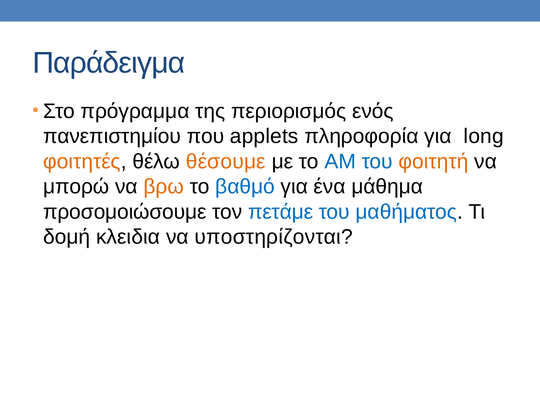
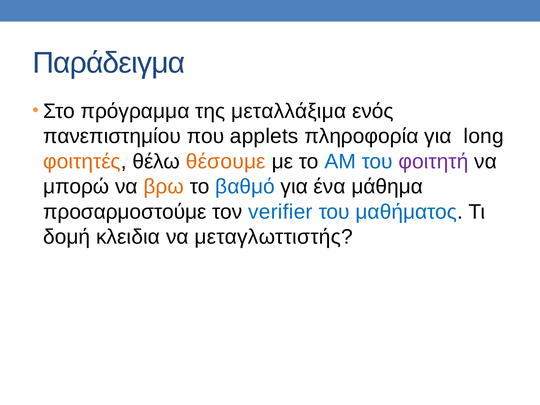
περιορισμός: περιορισμός -> μεταλλάξιμα (289, 111)
φοιτητή colour: orange -> purple (433, 162)
προσομοιώσουμε: προσομοιώσουμε -> προσαρμοστούμε (125, 212)
πετάμε: πετάμε -> verifier (280, 212)
υποστηρίζονται: υποστηρίζονται -> μεταγλωττιστής (274, 237)
